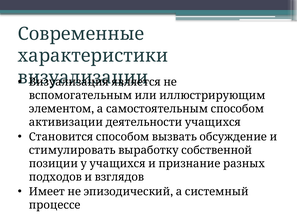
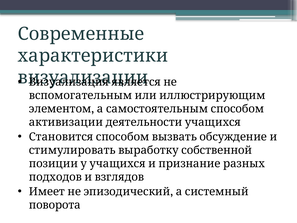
процессе: процессе -> поворота (55, 205)
